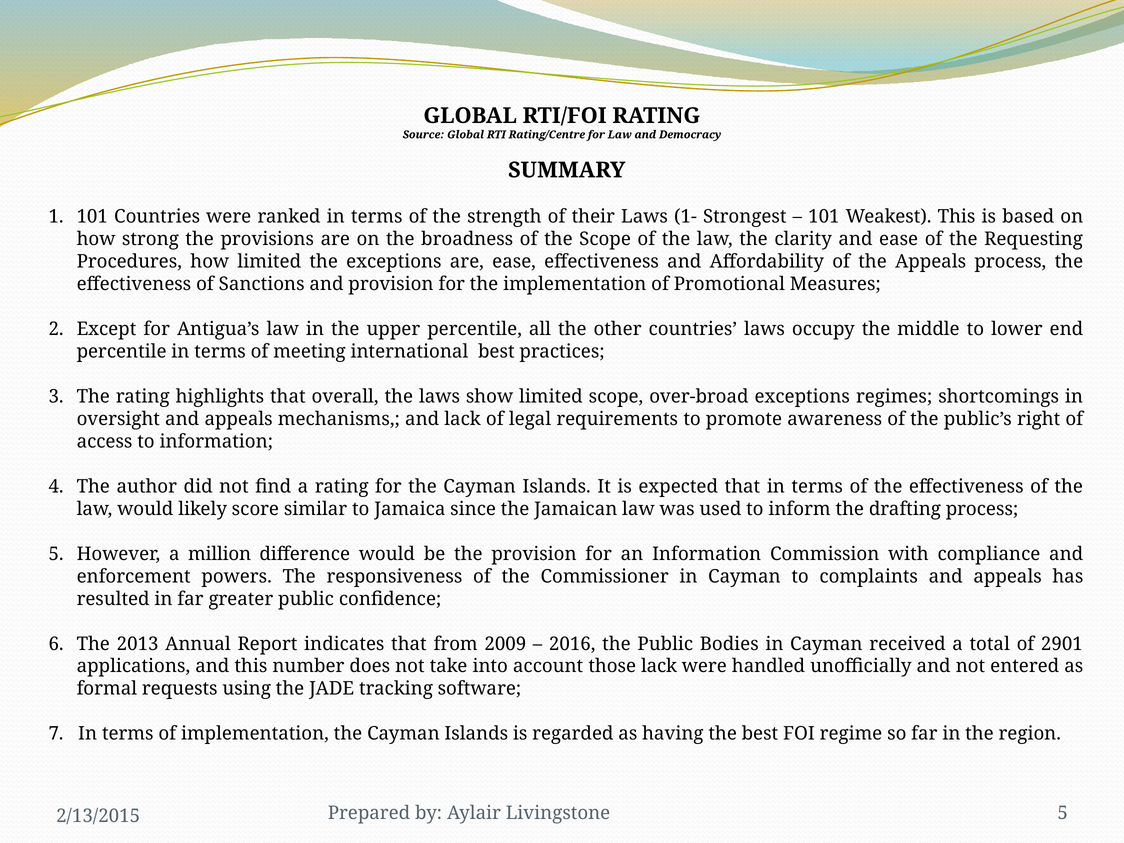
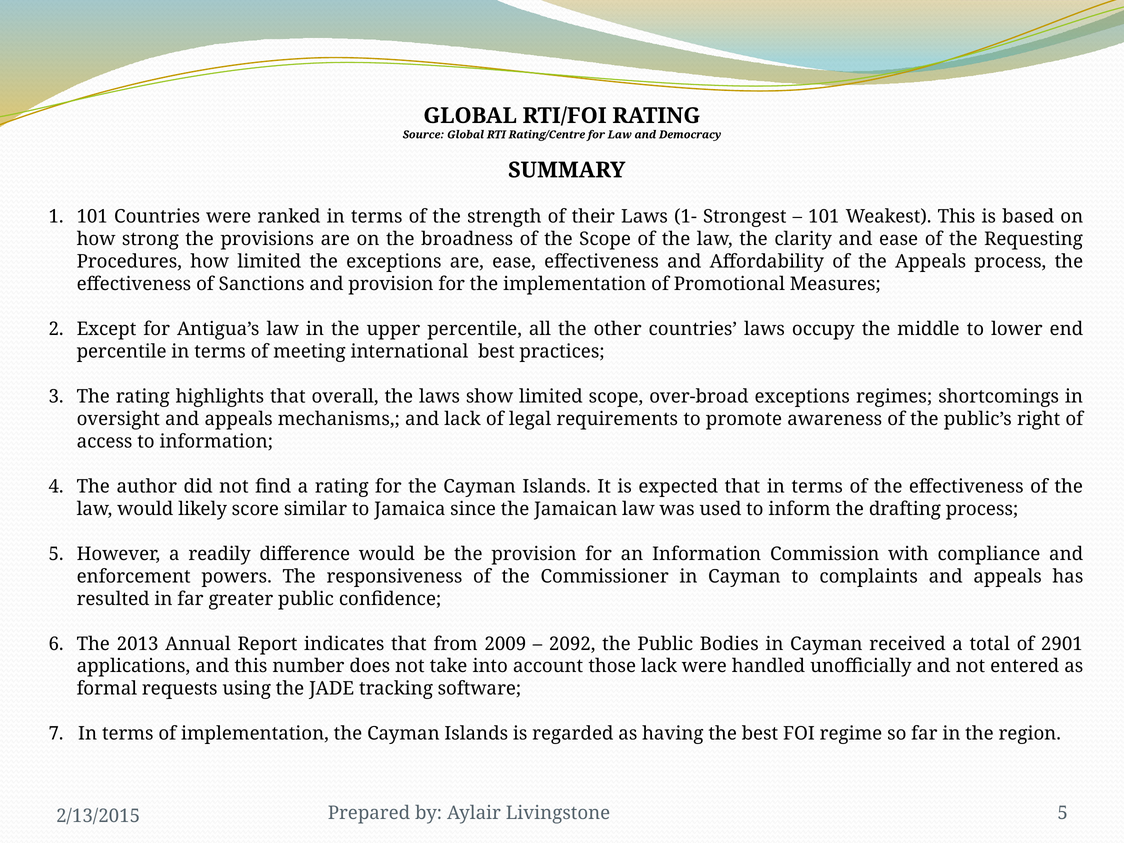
million: million -> readily (220, 554)
2016: 2016 -> 2092 (572, 644)
